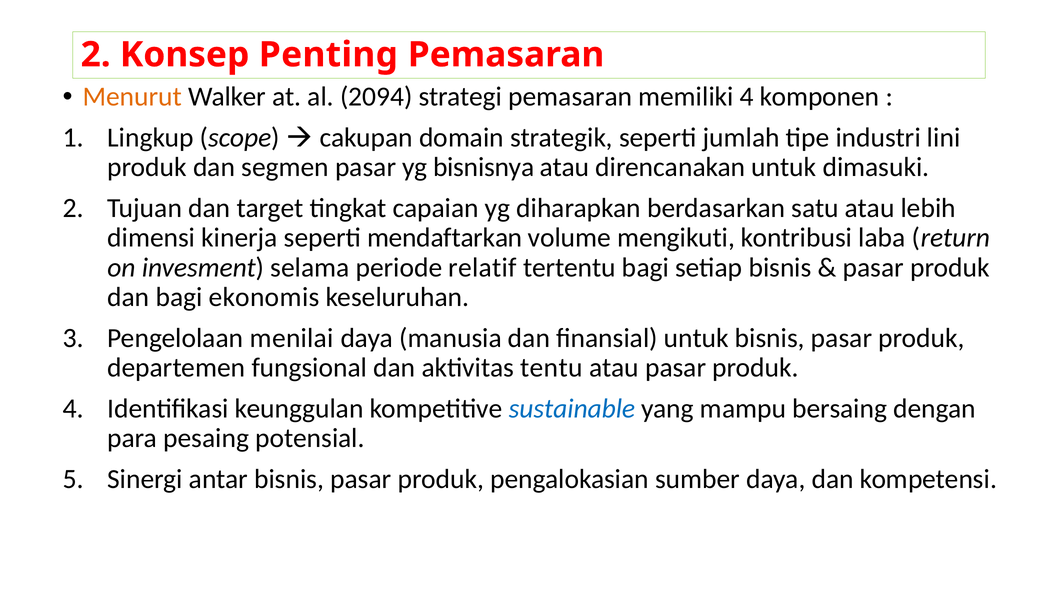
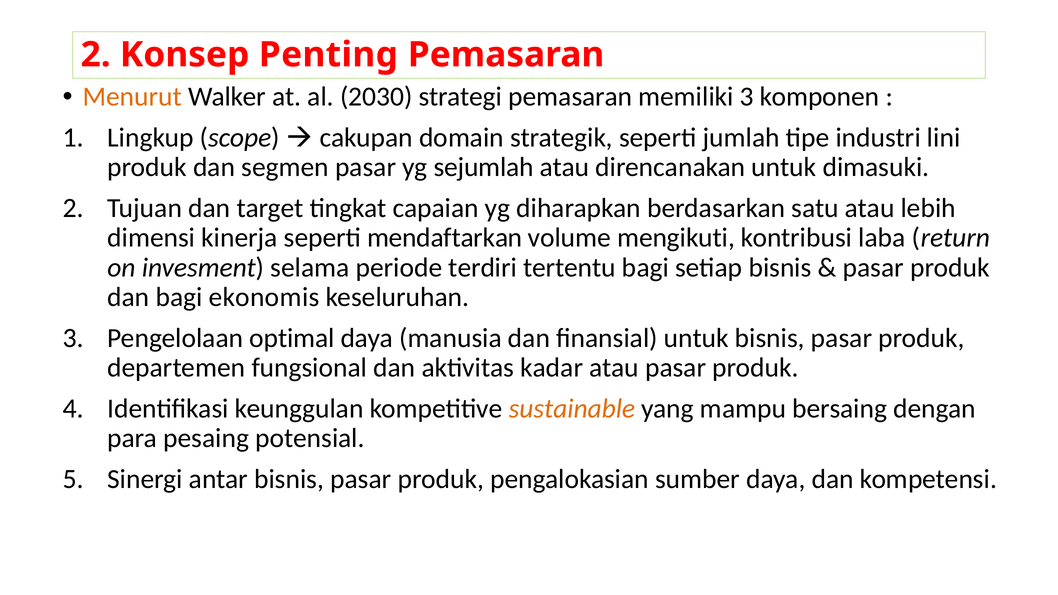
2094: 2094 -> 2030 (376, 97)
memiliki 4: 4 -> 3 (747, 97)
bisnisnya: bisnisnya -> sejumlah (484, 167)
relatif: relatif -> terdiri (483, 268)
menilai: menilai -> optimal (292, 338)
tentu: tentu -> kadar (552, 368)
sustainable colour: blue -> orange (572, 409)
